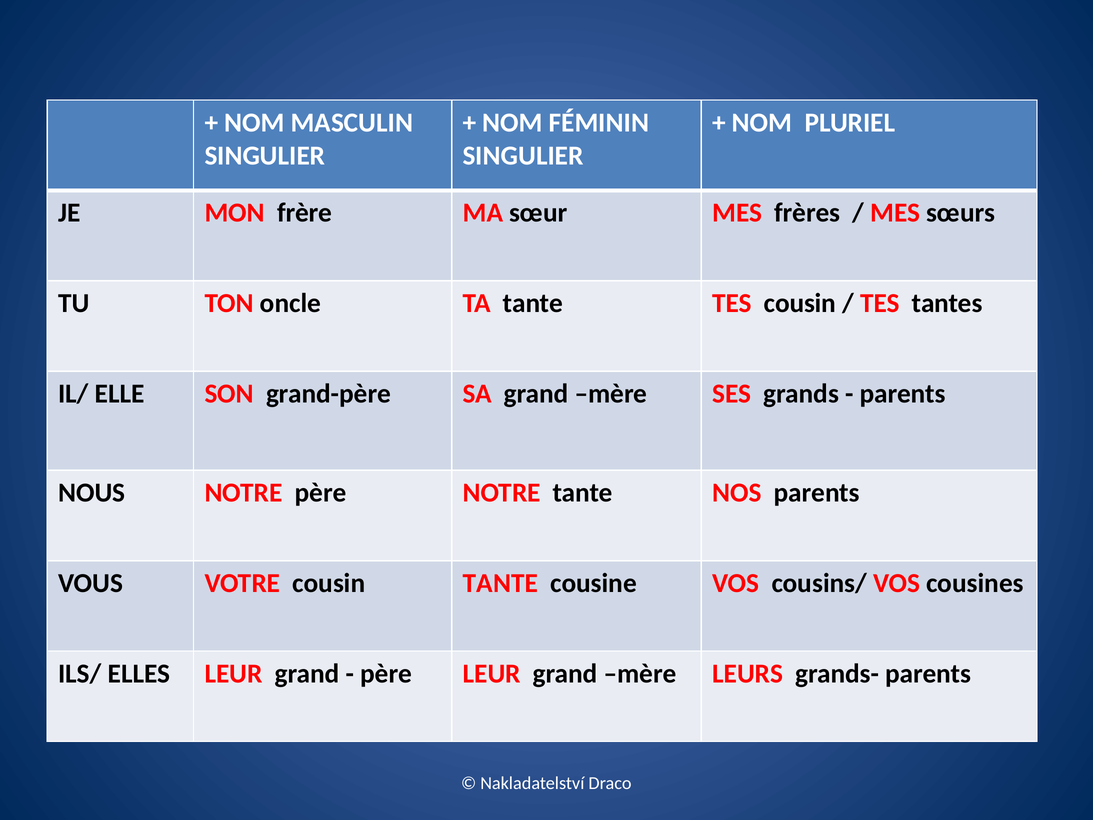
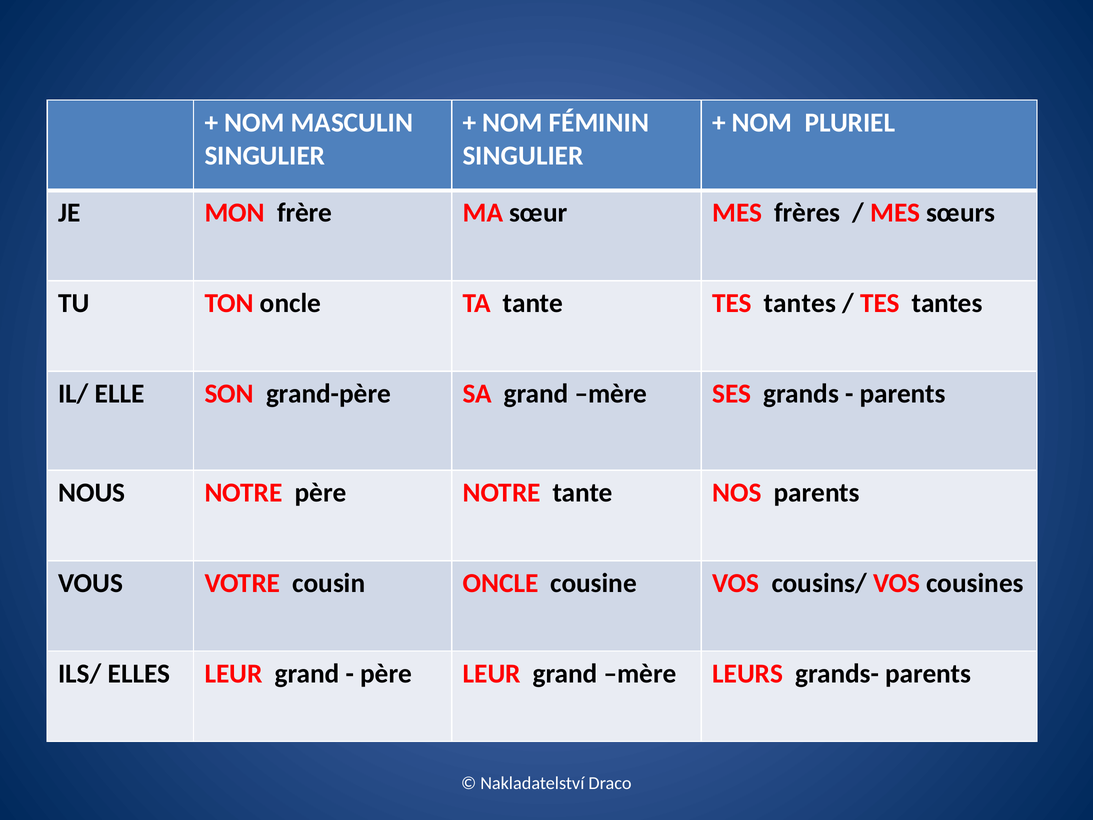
tante TES cousin: cousin -> tantes (800, 303)
cousin TANTE: TANTE -> ONCLE (501, 583)
